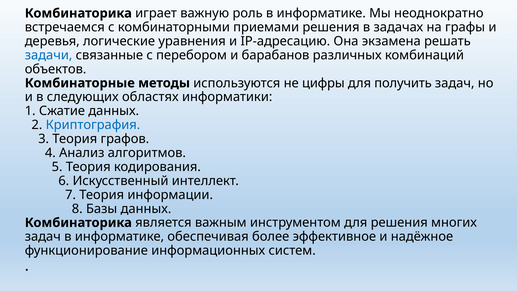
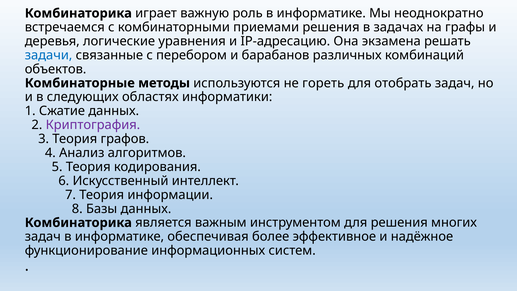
цифры: цифры -> гореть (323, 83)
получить: получить -> отобрать (403, 83)
Криптография colour: blue -> purple (93, 125)
